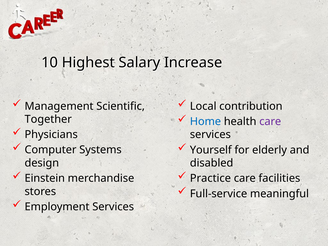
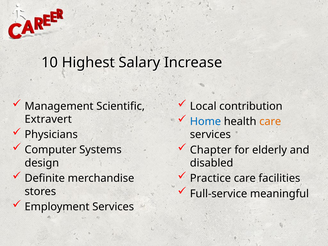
care colour: purple -> orange (270, 122)
Together: Together -> Extravert (48, 119)
Yourself: Yourself -> Chapter (211, 150)
Einstein: Einstein -> Definite (45, 178)
